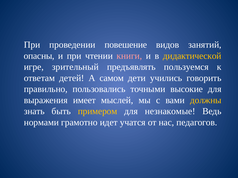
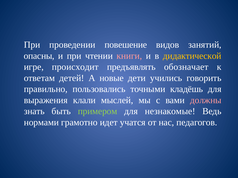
зрительный: зрительный -> происходит (75, 67)
пользуемся: пользуемся -> обозначает (186, 67)
самом: самом -> новые (112, 78)
высокие: высокие -> кладёшь (187, 89)
имеет: имеет -> клали (84, 100)
должны colour: yellow -> pink (206, 100)
примером colour: yellow -> light green (98, 112)
